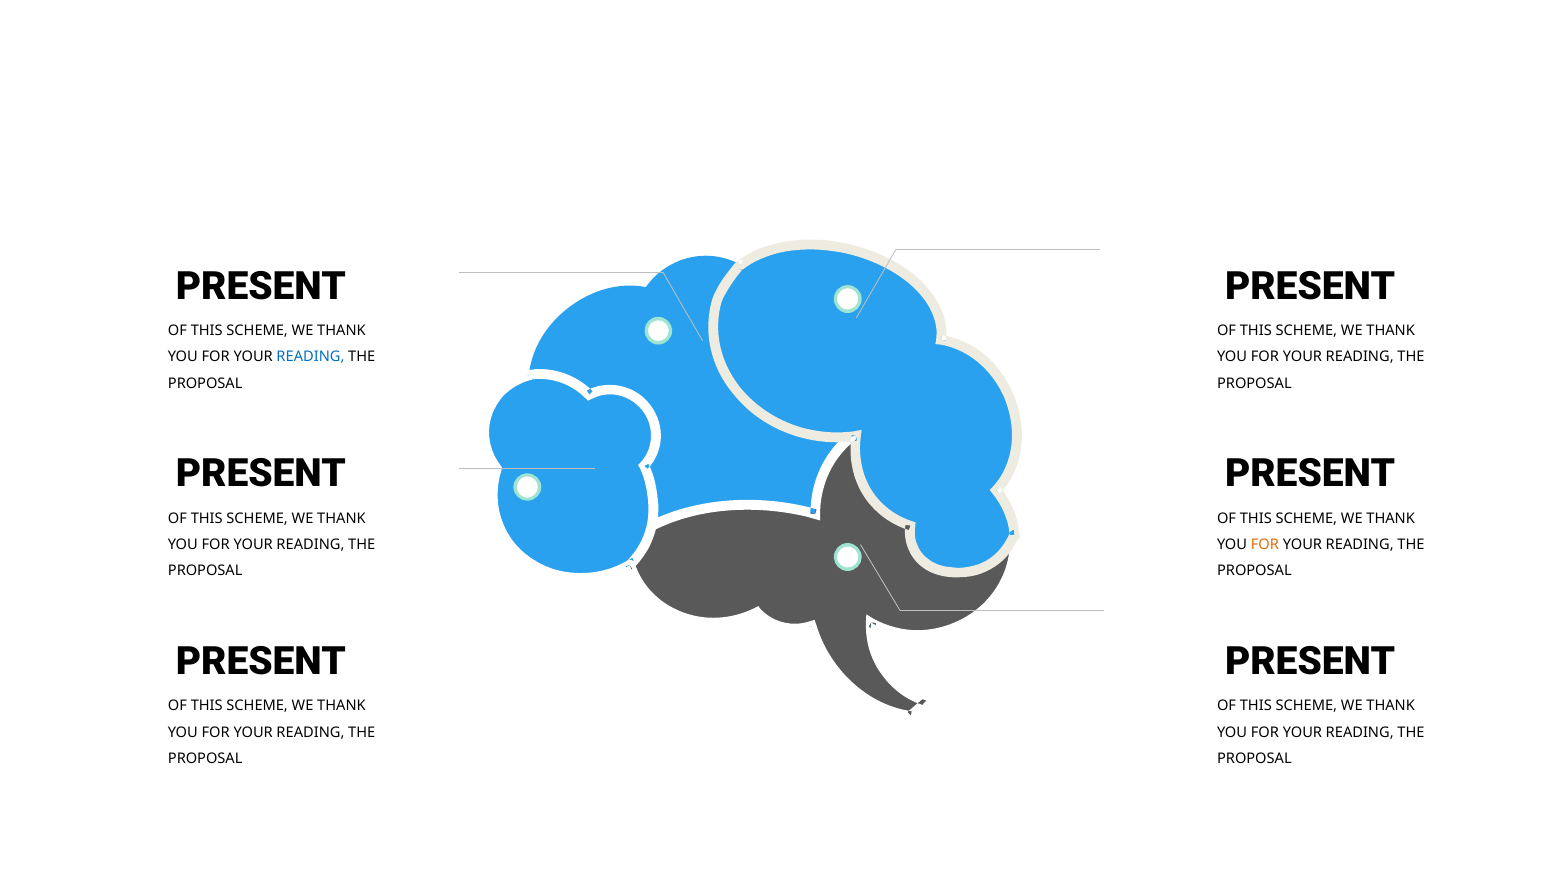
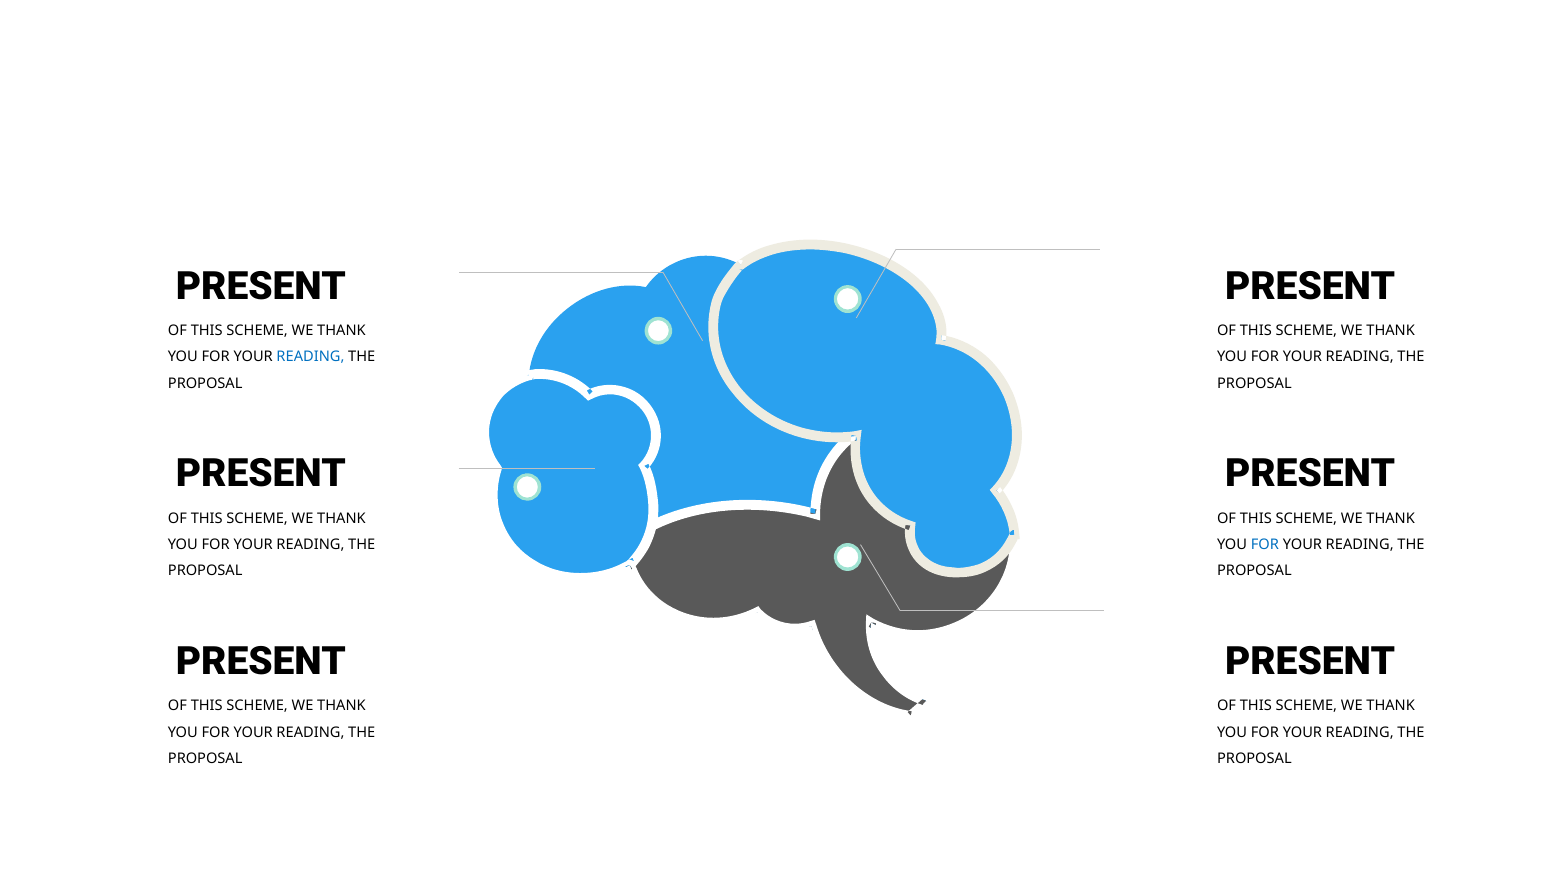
FOR colour: orange -> blue (1265, 544)
